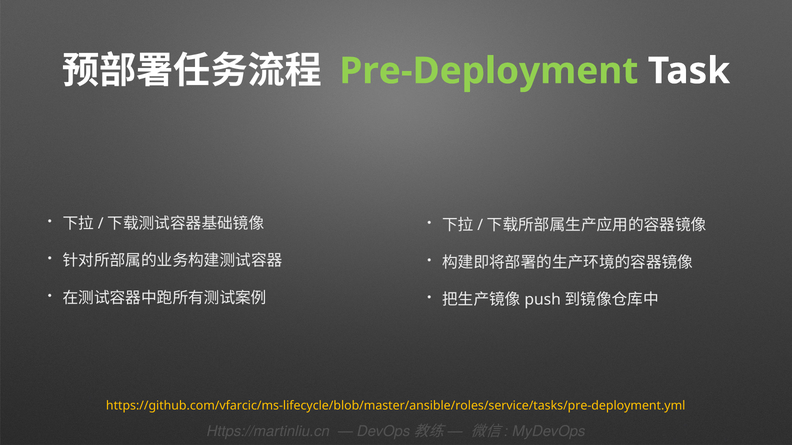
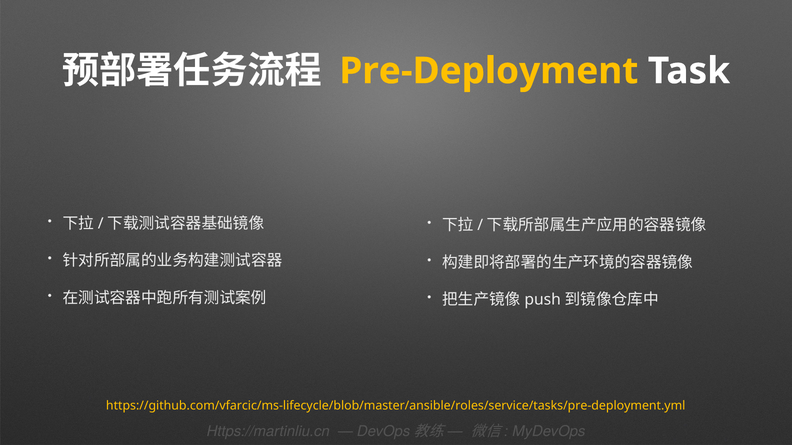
Pre-Deployment colour: light green -> yellow (489, 71)
